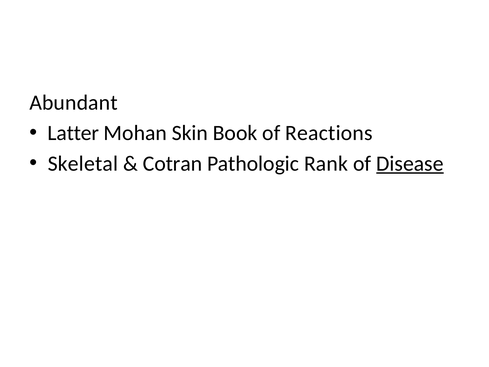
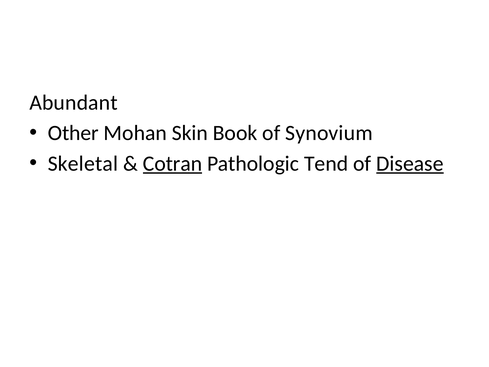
Latter: Latter -> Other (73, 133)
Reactions: Reactions -> Synovium (329, 133)
Cotran underline: none -> present (173, 163)
Rank: Rank -> Tend (326, 163)
